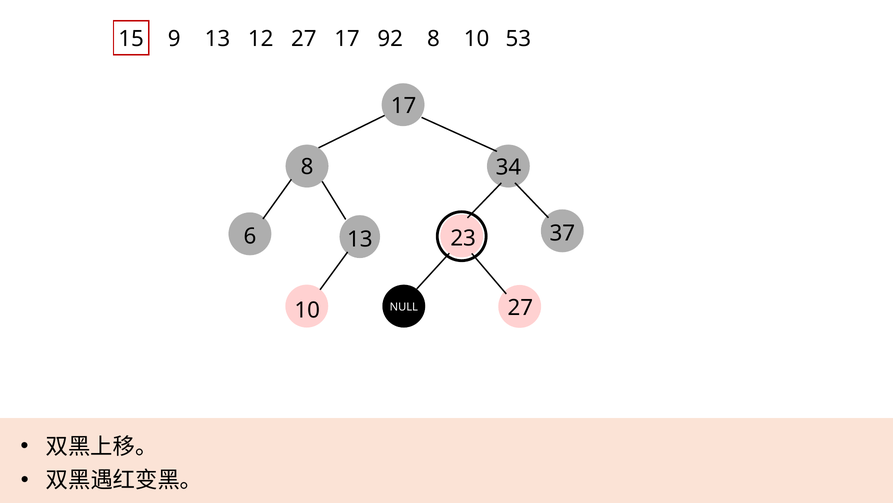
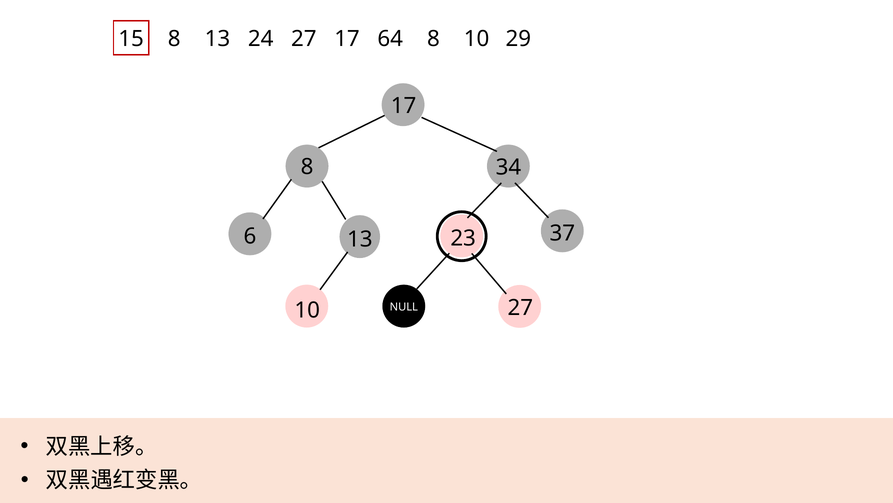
15 9: 9 -> 8 (174, 39)
12: 12 -> 24 (261, 39)
92: 92 -> 64 (390, 39)
53: 53 -> 29 (518, 39)
